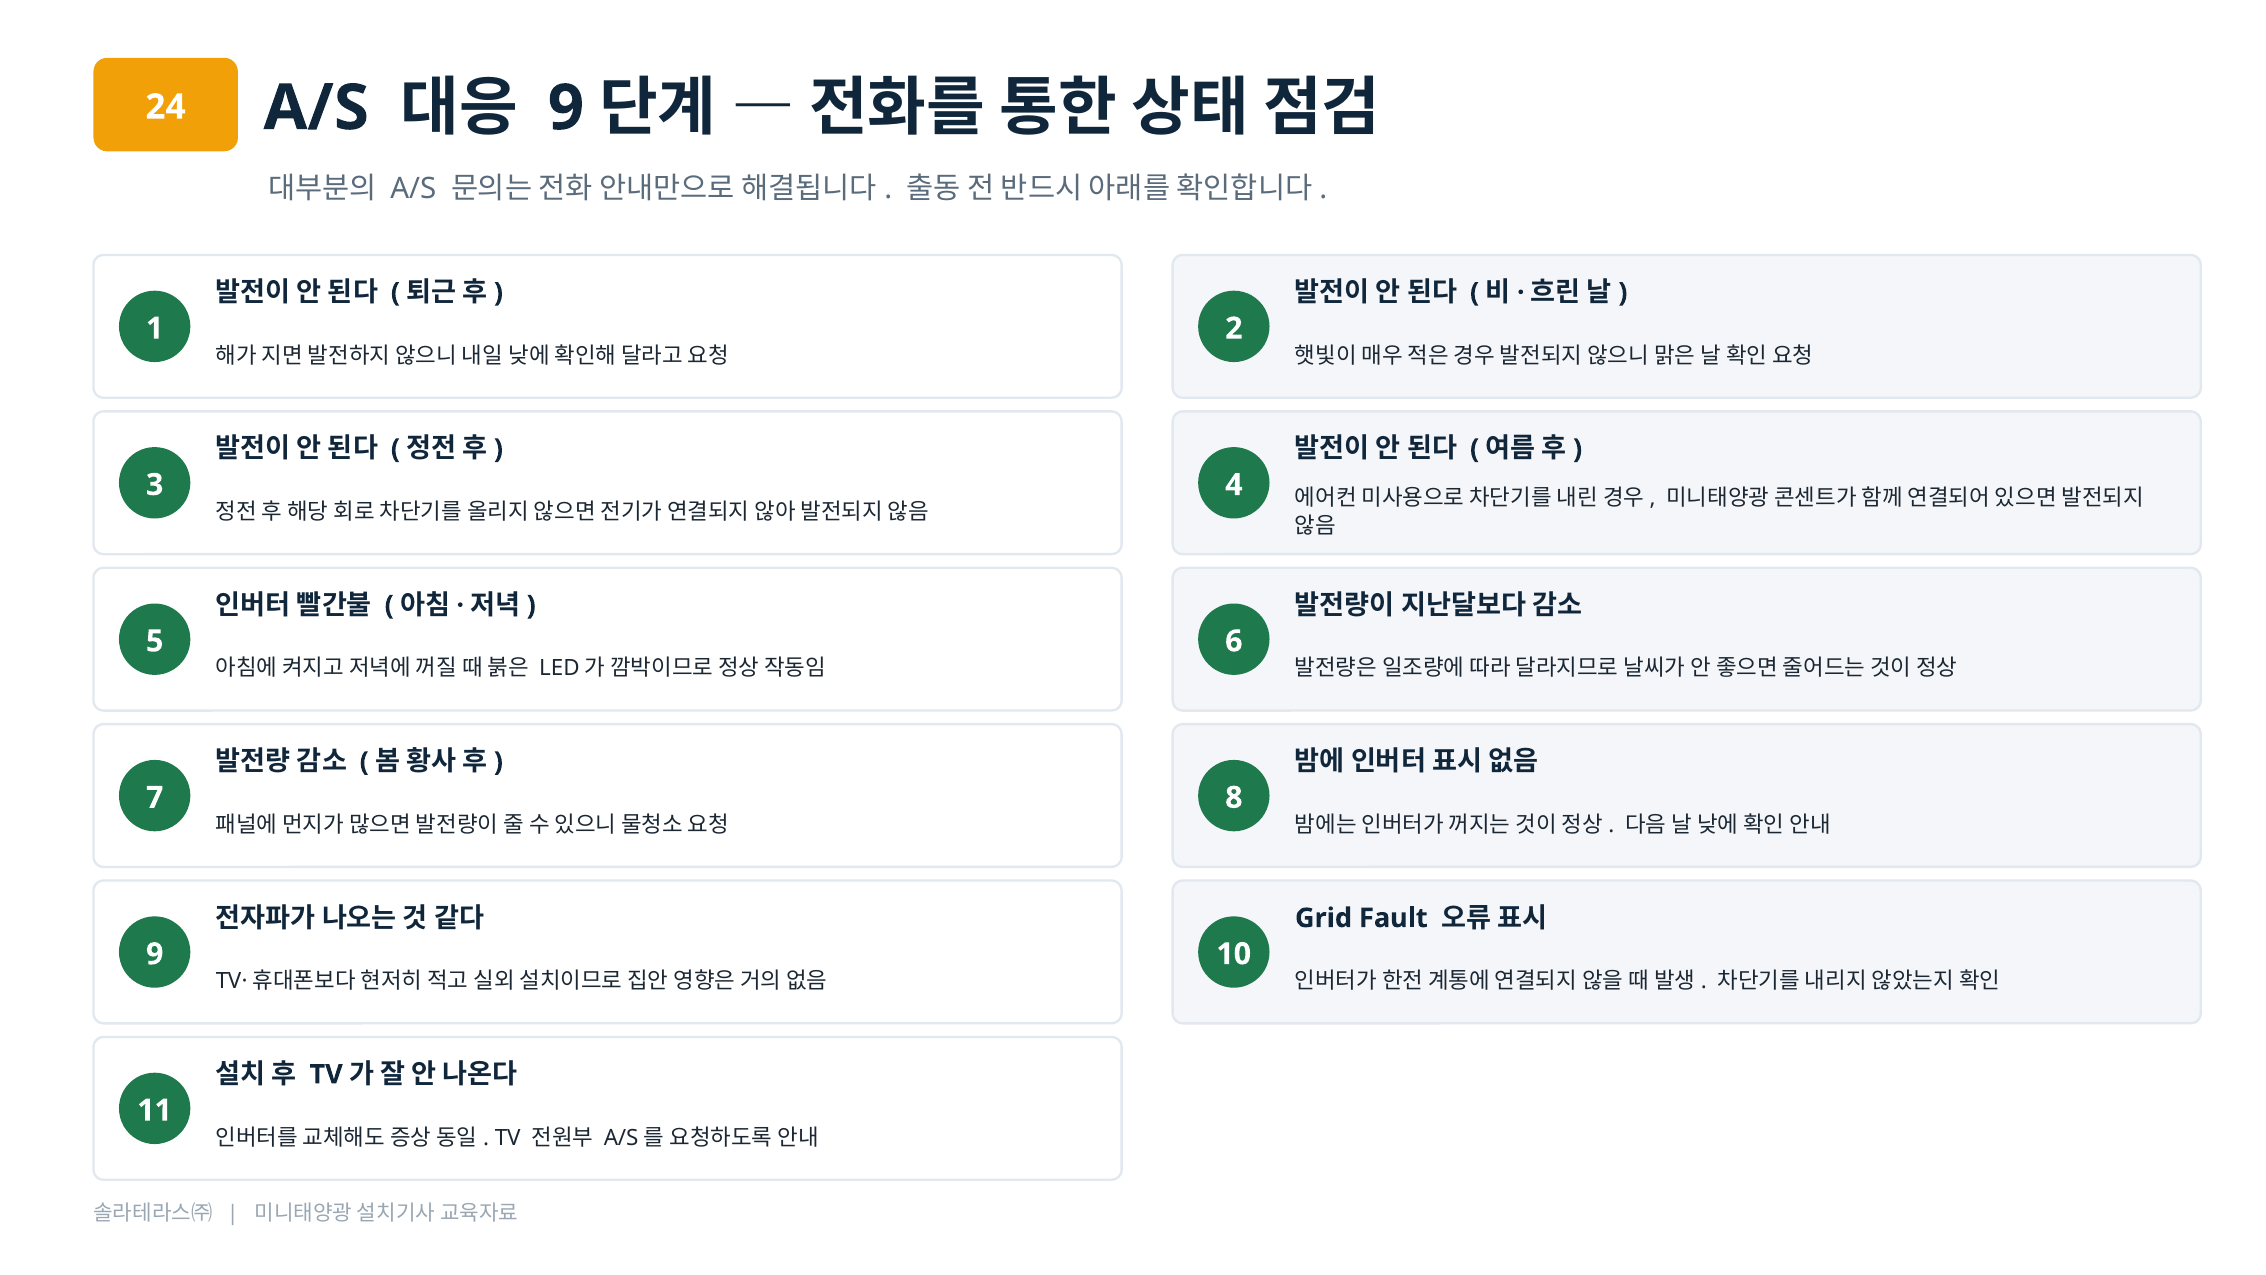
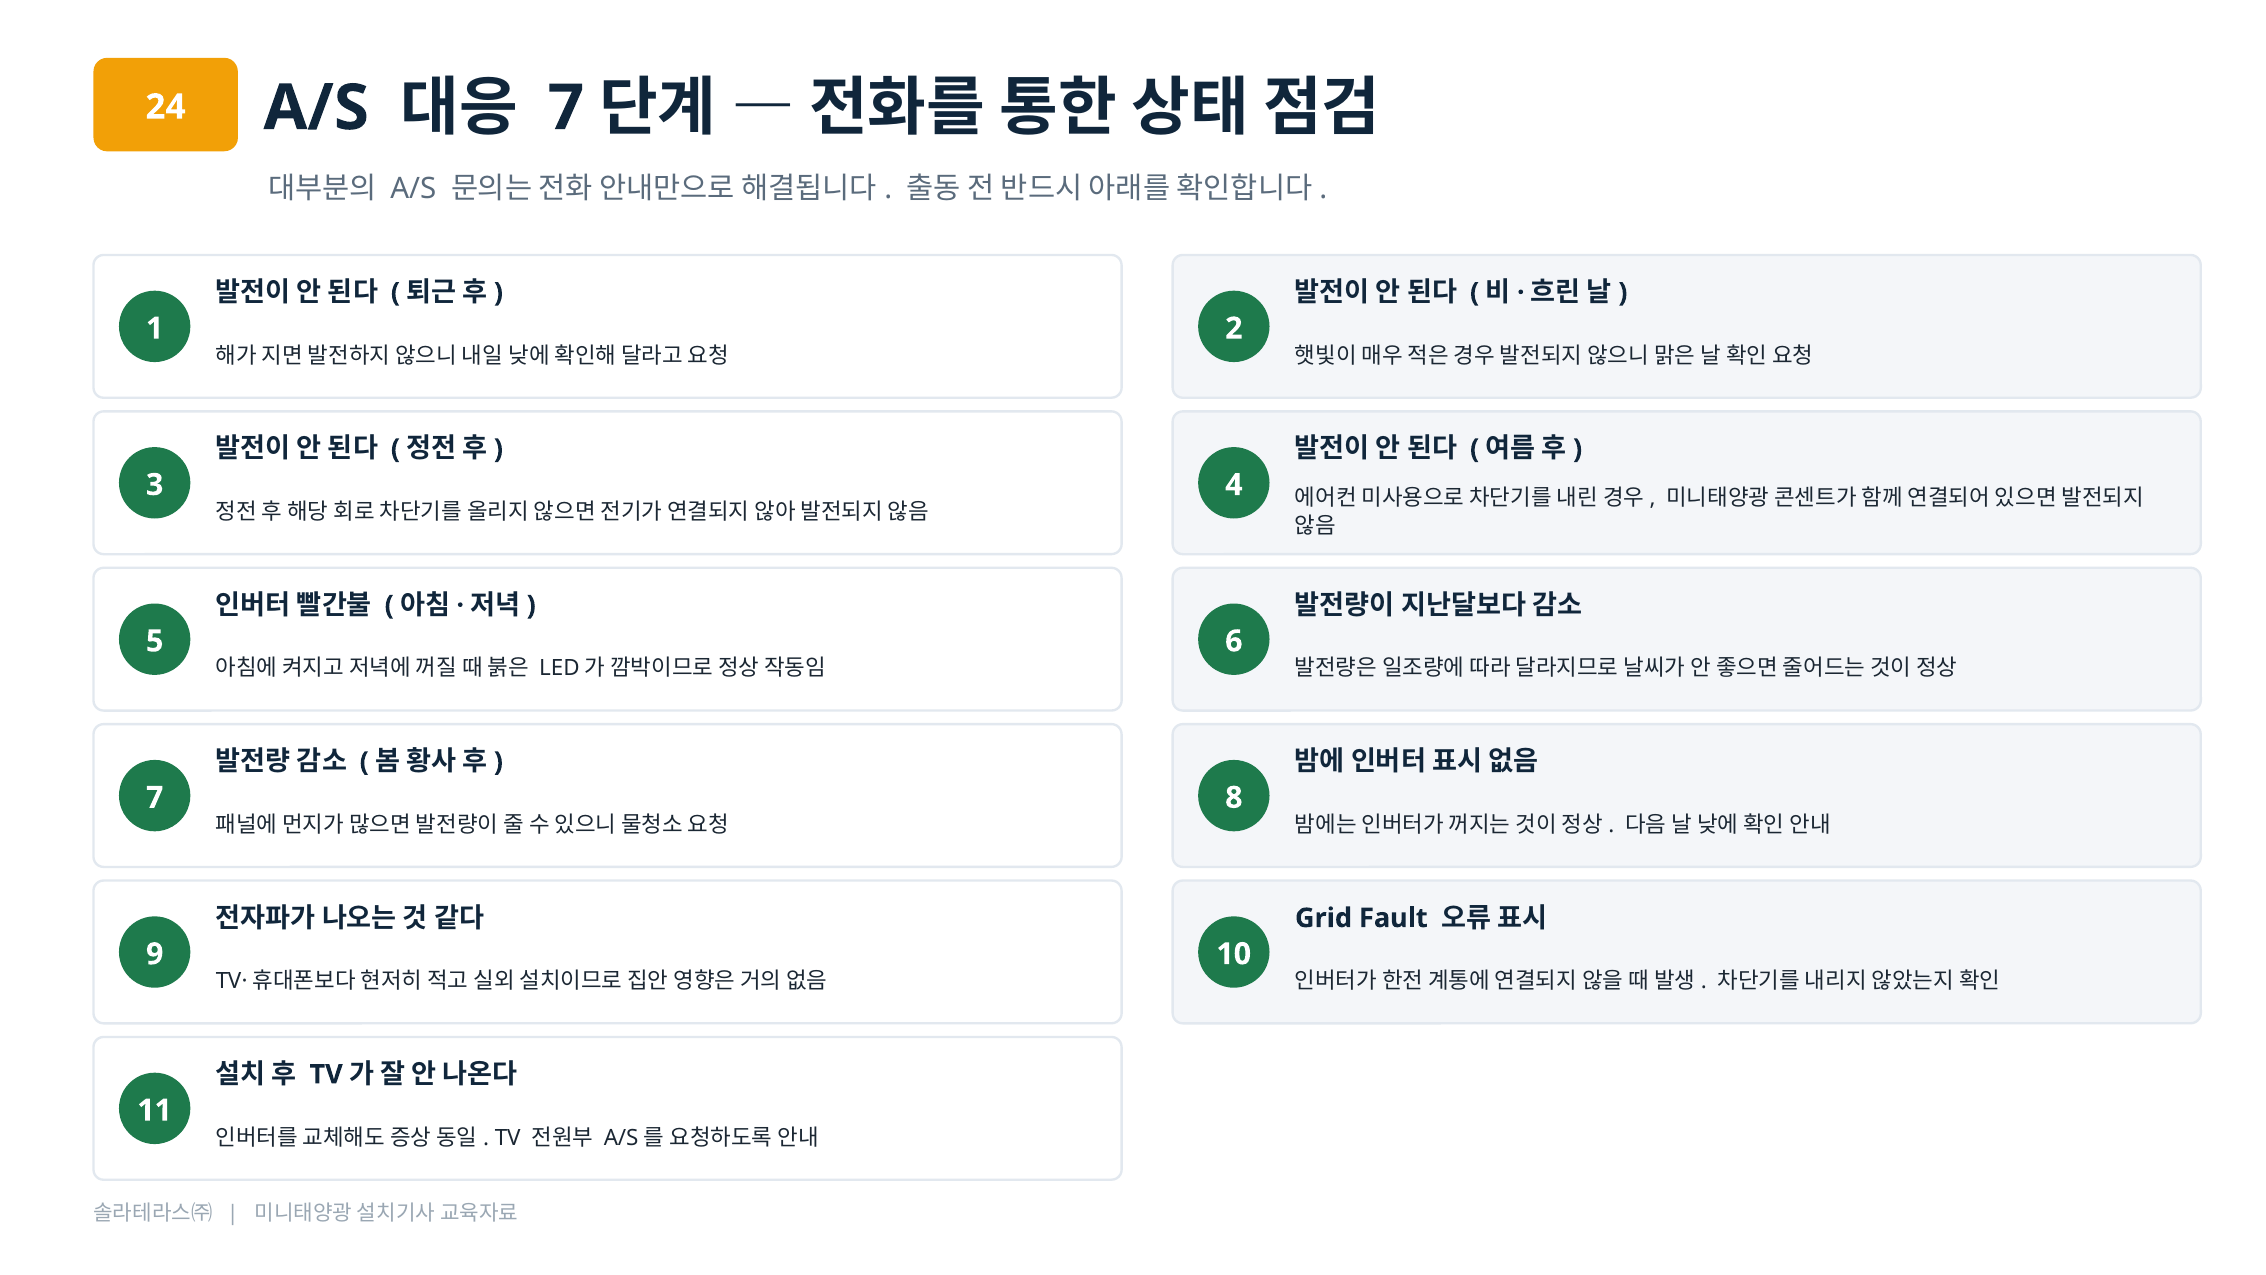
9: 9 -> 7 (566, 108)
